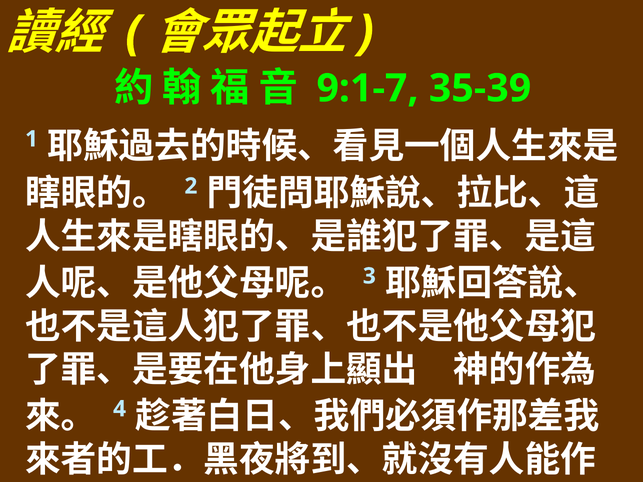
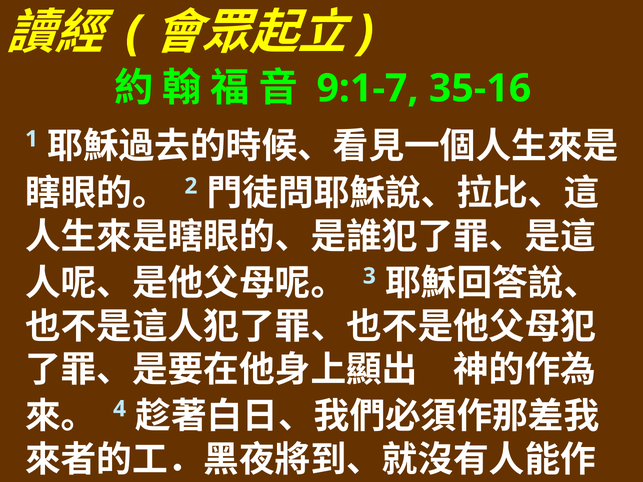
35-39: 35-39 -> 35-16 (480, 88)
